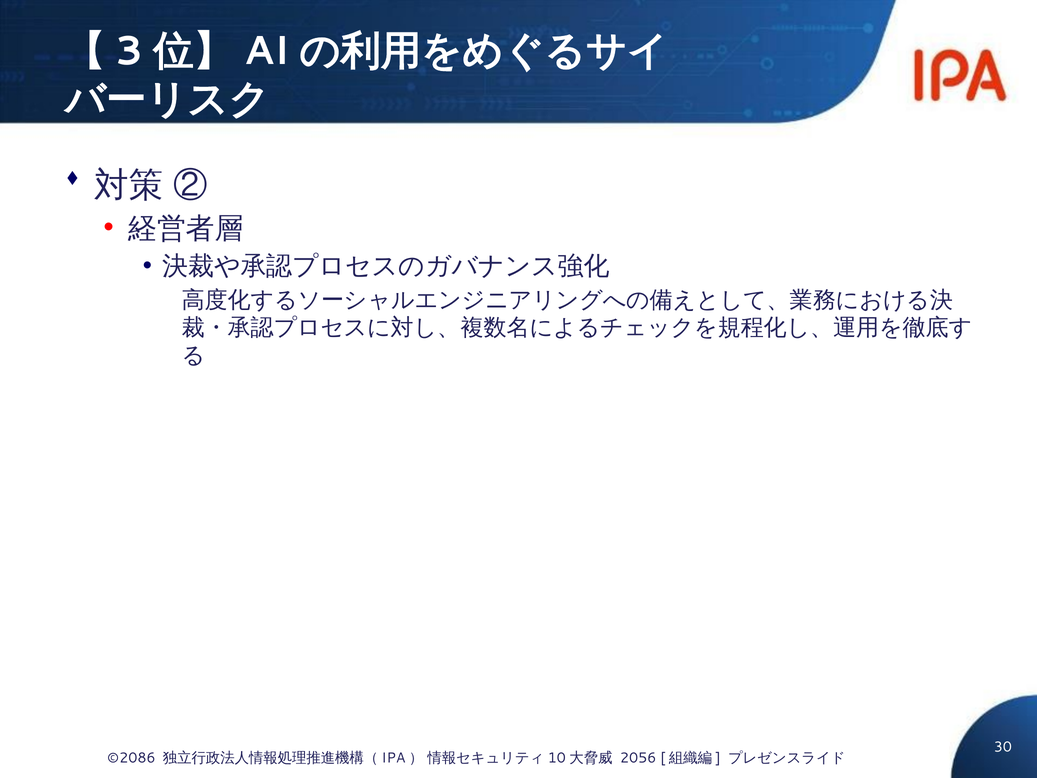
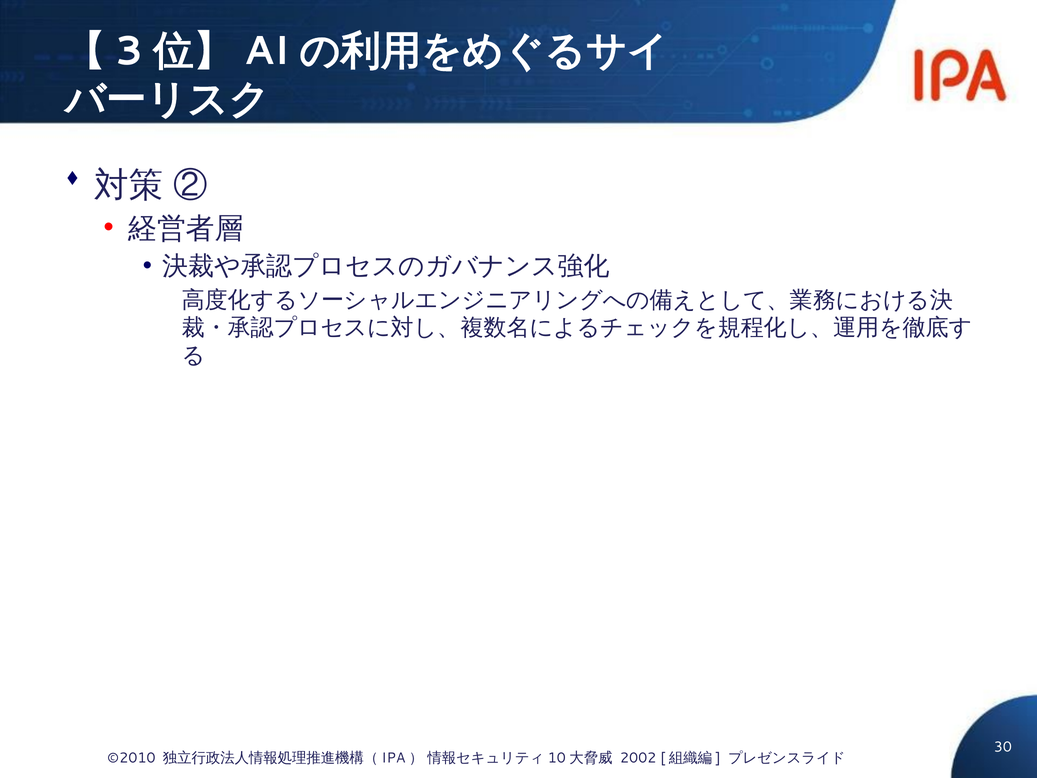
©2086: ©2086 -> ©2010 (131, 758)
2056: 2056 -> 2002 (638, 758)
